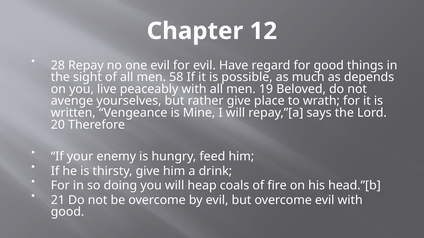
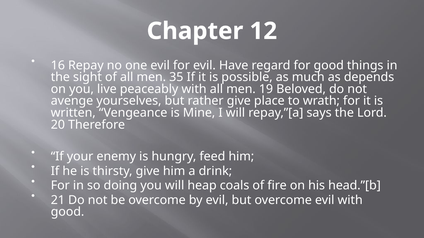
28: 28 -> 16 (58, 66)
58: 58 -> 35 (176, 77)
